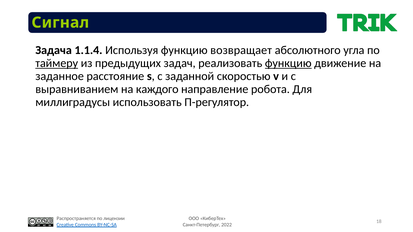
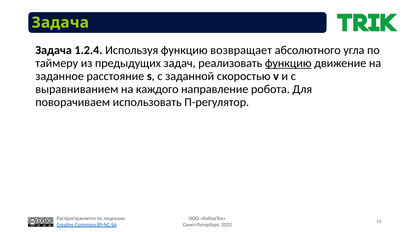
Сигнал: Сигнал -> Задача (60, 23)
1.1.4: 1.1.4 -> 1.2.4 (88, 50)
таймеру underline: present -> none (57, 63)
миллиградусы: миллиградусы -> поворачиваем (73, 102)
